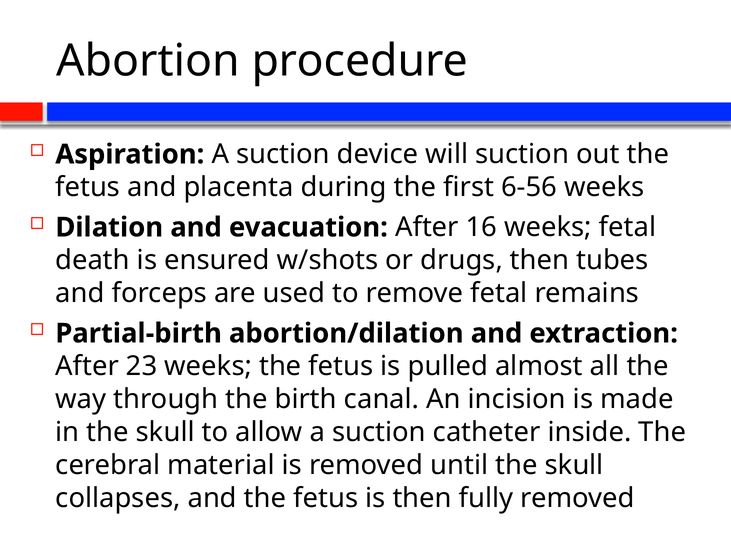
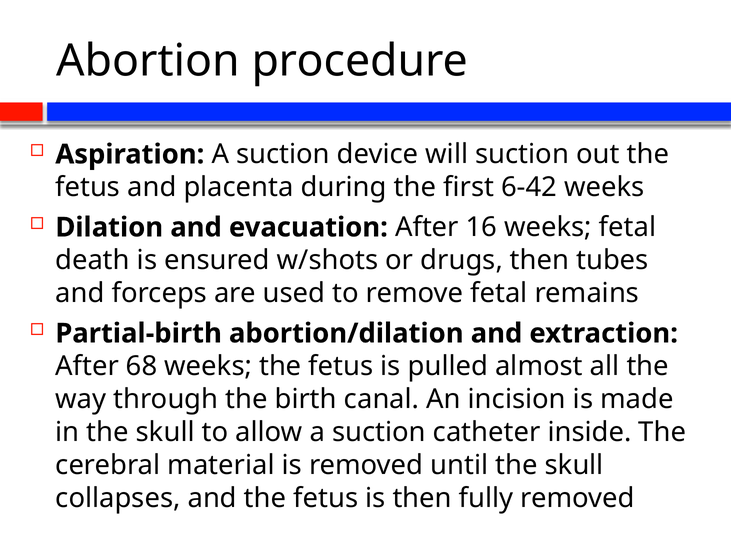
6-56: 6-56 -> 6-42 (529, 187)
23: 23 -> 68 (142, 366)
